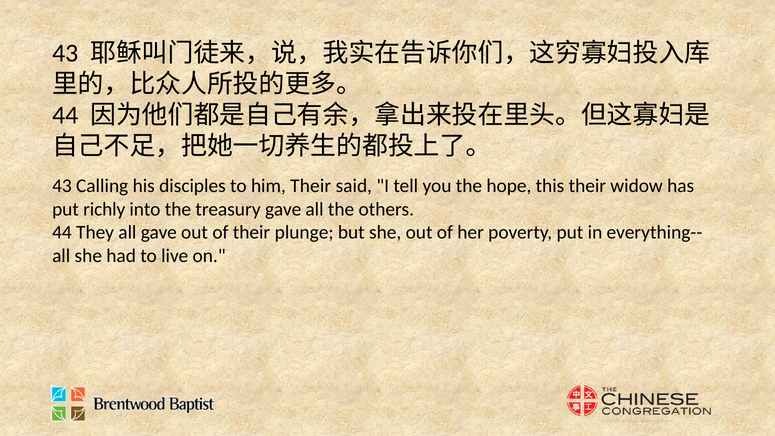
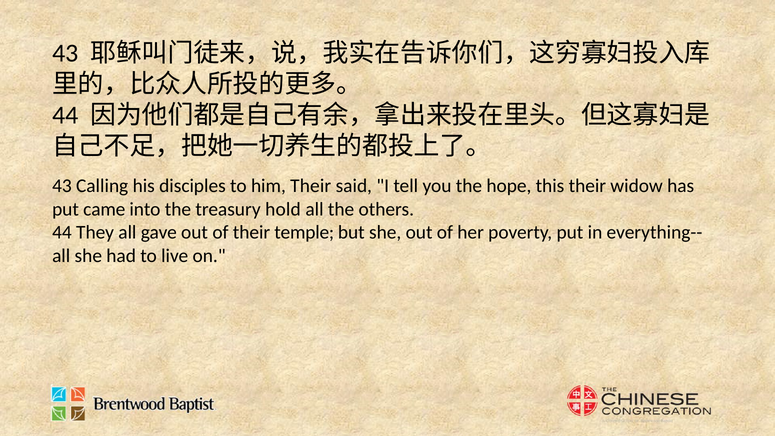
richly: richly -> came (104, 209)
treasury gave: gave -> hold (283, 209)
plunge: plunge -> temple (304, 233)
